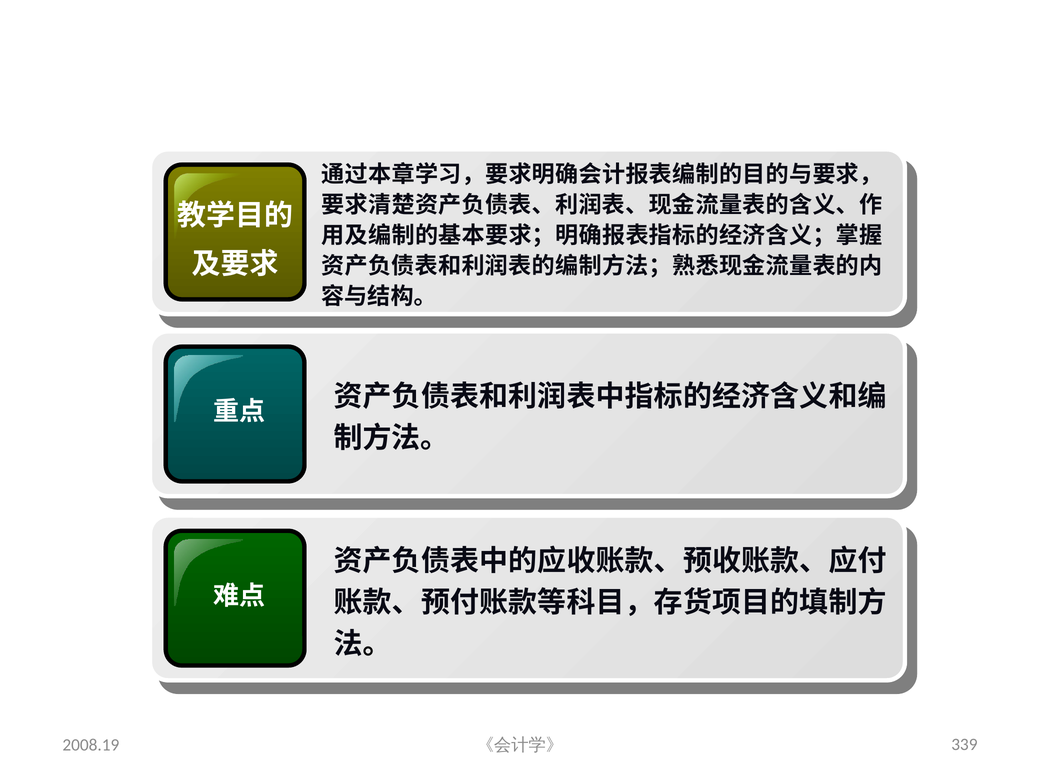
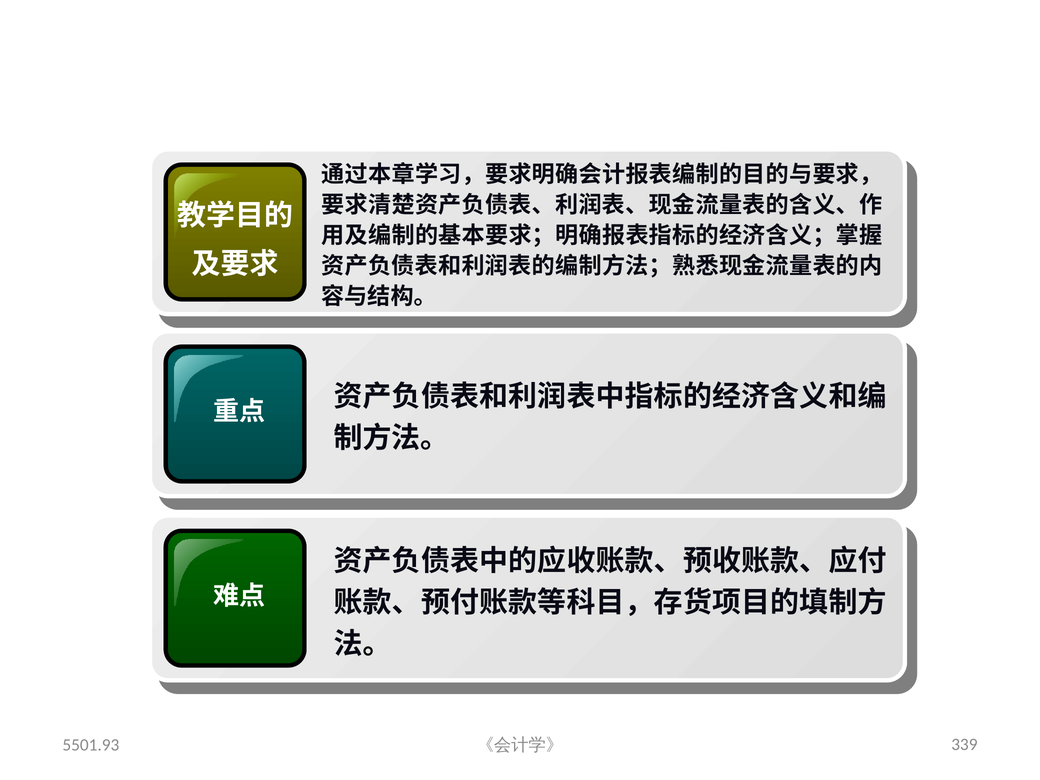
2008.19: 2008.19 -> 5501.93 (91, 745)
